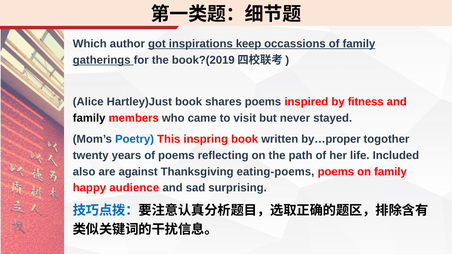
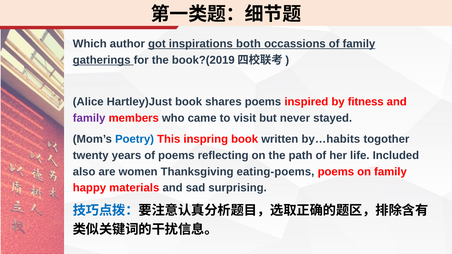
keep: keep -> both (248, 44)
family colour: black -> purple (89, 118)
by…proper: by…proper -> by…habits (331, 139)
against: against -> women (138, 172)
audience: audience -> materials (134, 188)
